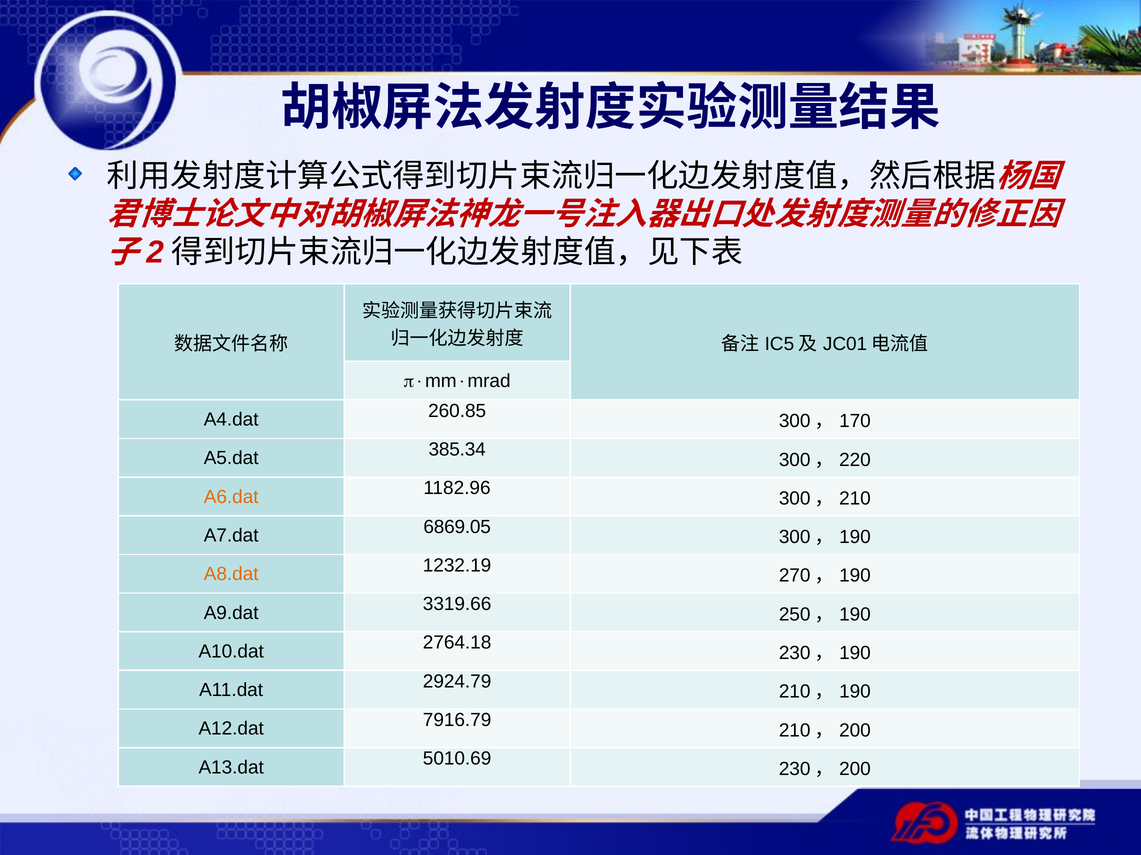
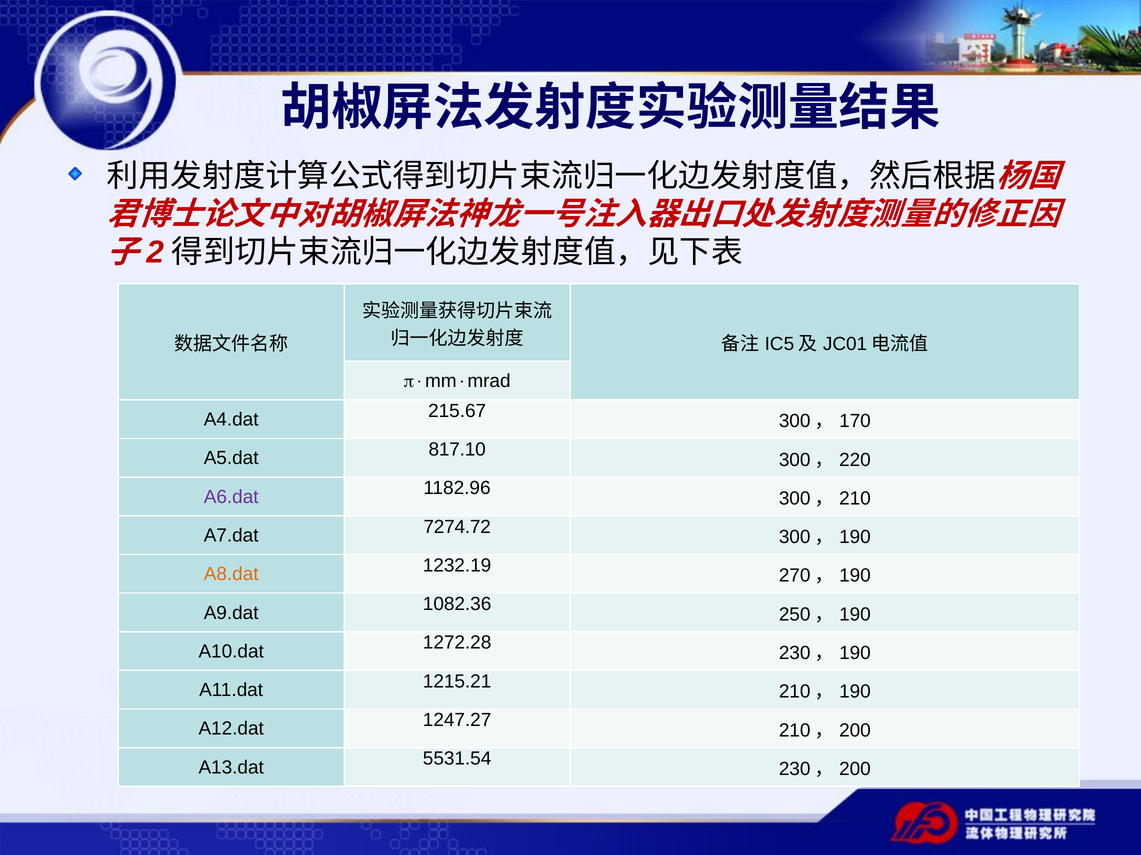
260.85: 260.85 -> 215.67 (457, 411)
385.34: 385.34 -> 817.10 (457, 450)
A6.dat colour: orange -> purple (231, 497)
6869.05: 6869.05 -> 7274.72 (457, 527)
3319.66: 3319.66 -> 1082.36 (457, 605)
2764.18: 2764.18 -> 1272.28 (457, 643)
2924.79: 2924.79 -> 1215.21 (457, 682)
7916.79: 7916.79 -> 1247.27 (457, 721)
5010.69: 5010.69 -> 5531.54 (457, 759)
